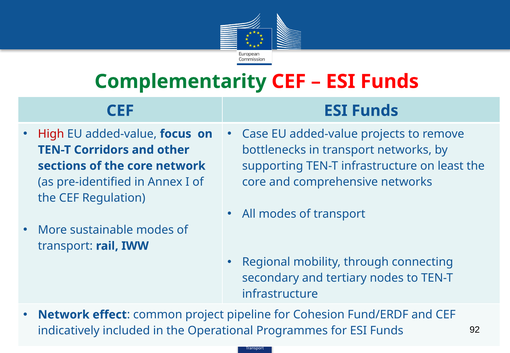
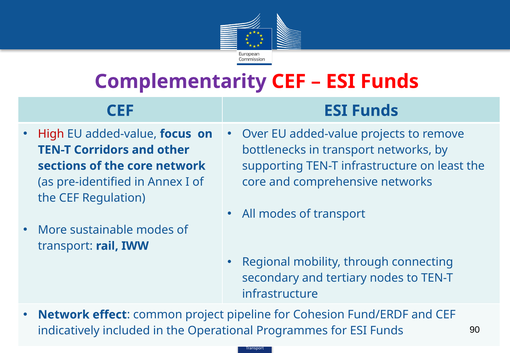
Complementarity colour: green -> purple (181, 81)
Case: Case -> Over (255, 134)
92: 92 -> 90 (475, 330)
